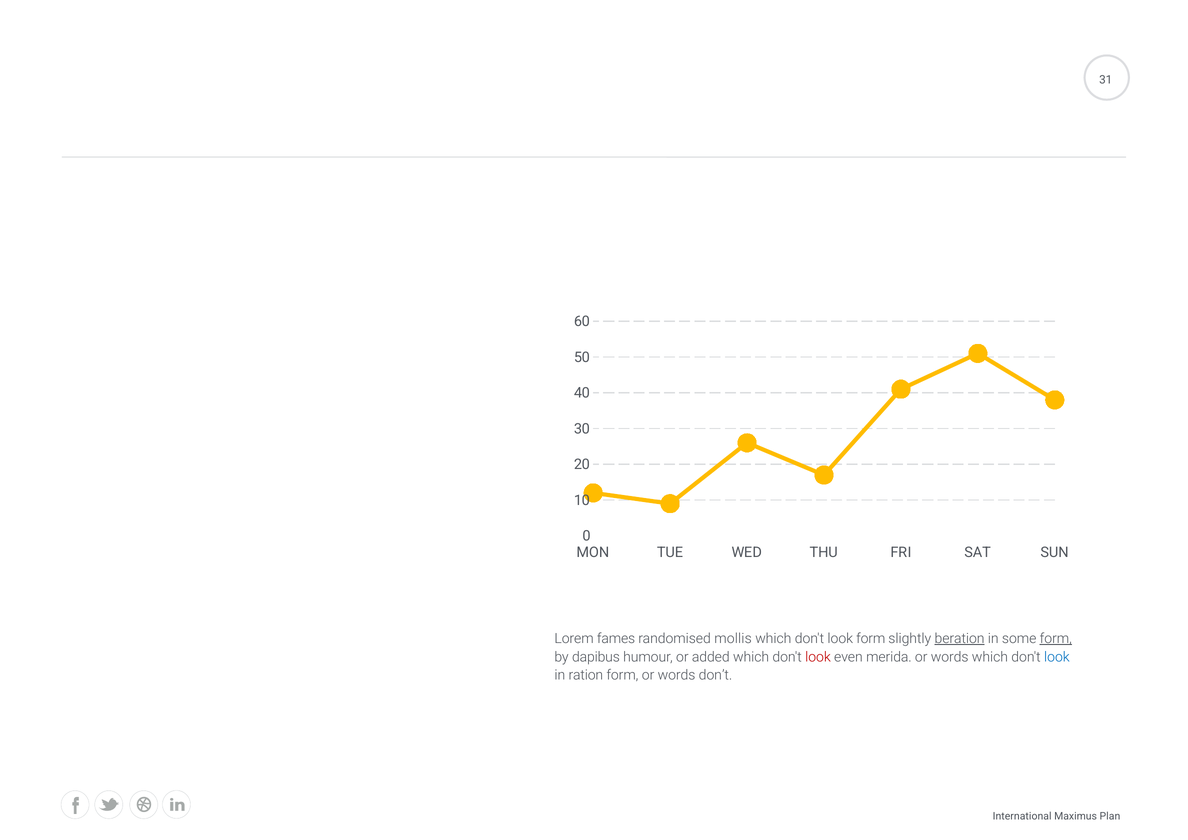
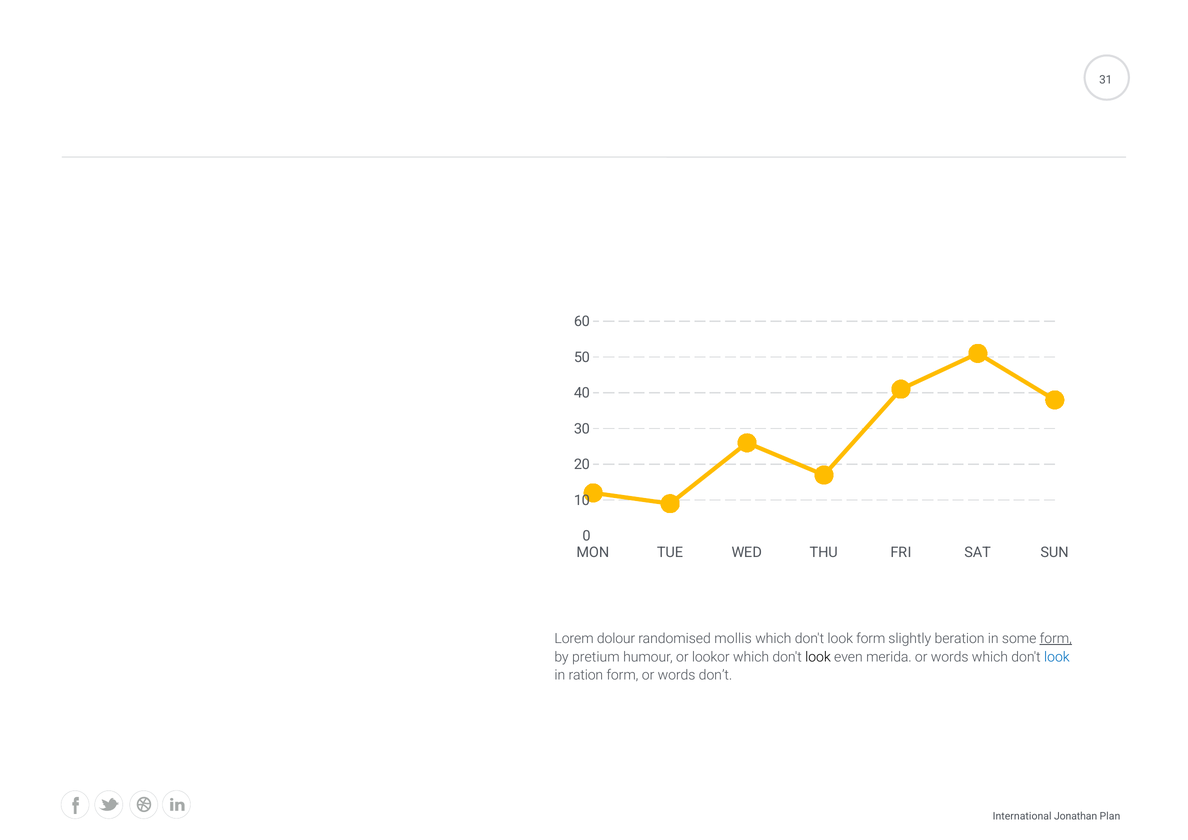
fames: fames -> dolour (616, 638)
beration underline: present -> none (960, 638)
dapibus: dapibus -> pretium (596, 657)
added: added -> lookor (711, 657)
look colour: red -> black (818, 657)
Maximus: Maximus -> Jonathan (1076, 816)
